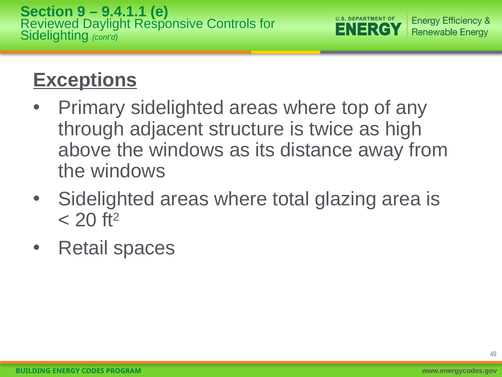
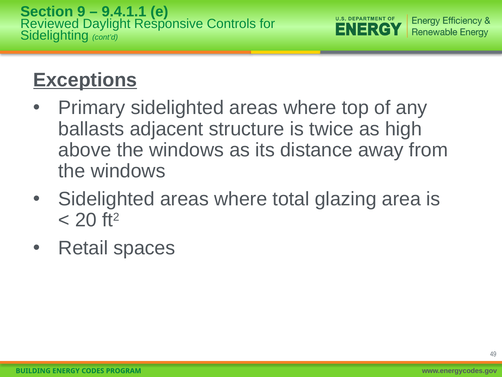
through: through -> ballasts (91, 129)
